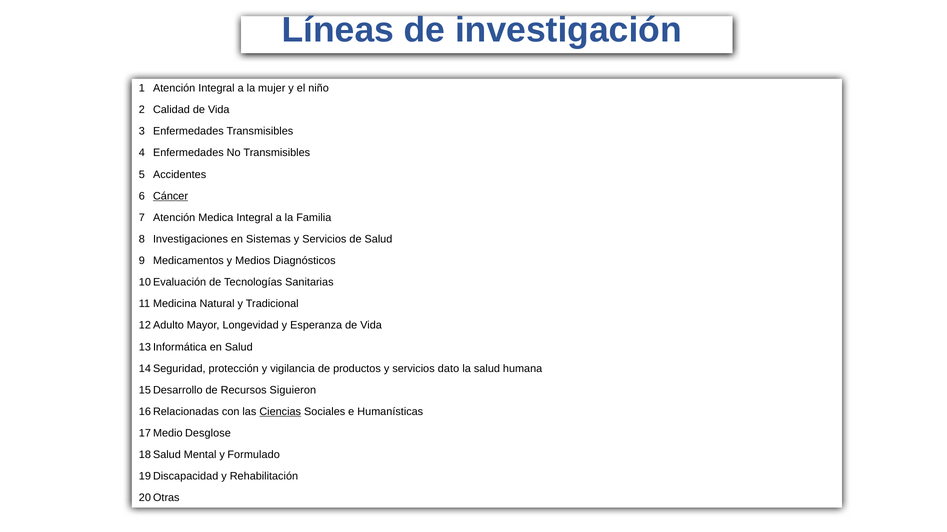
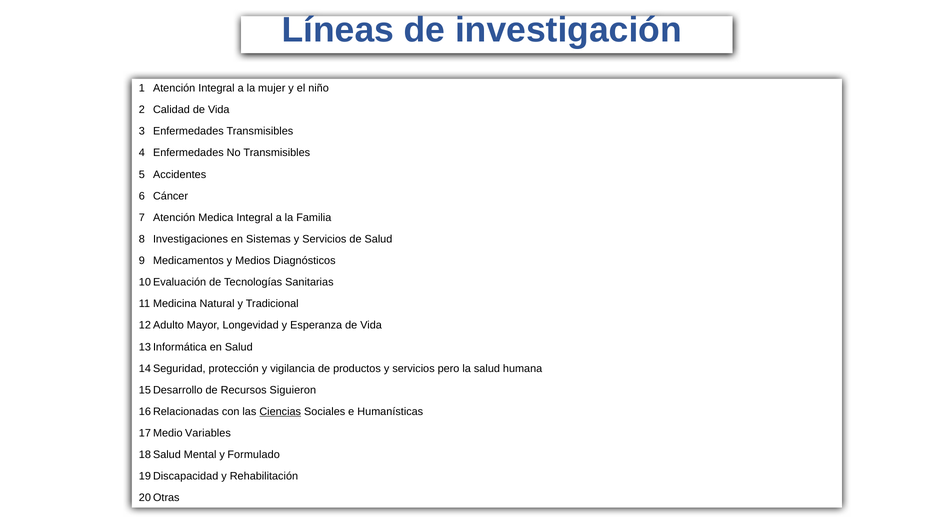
Cáncer underline: present -> none (171, 196)
dato: dato -> pero (449, 369)
Desglose: Desglose -> Variables (208, 434)
